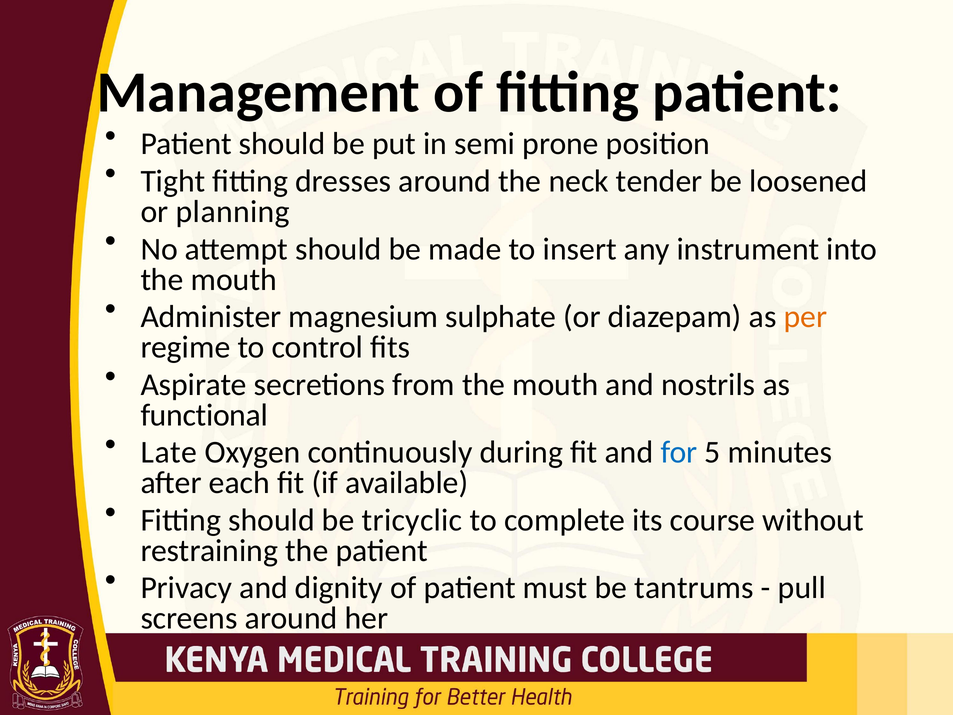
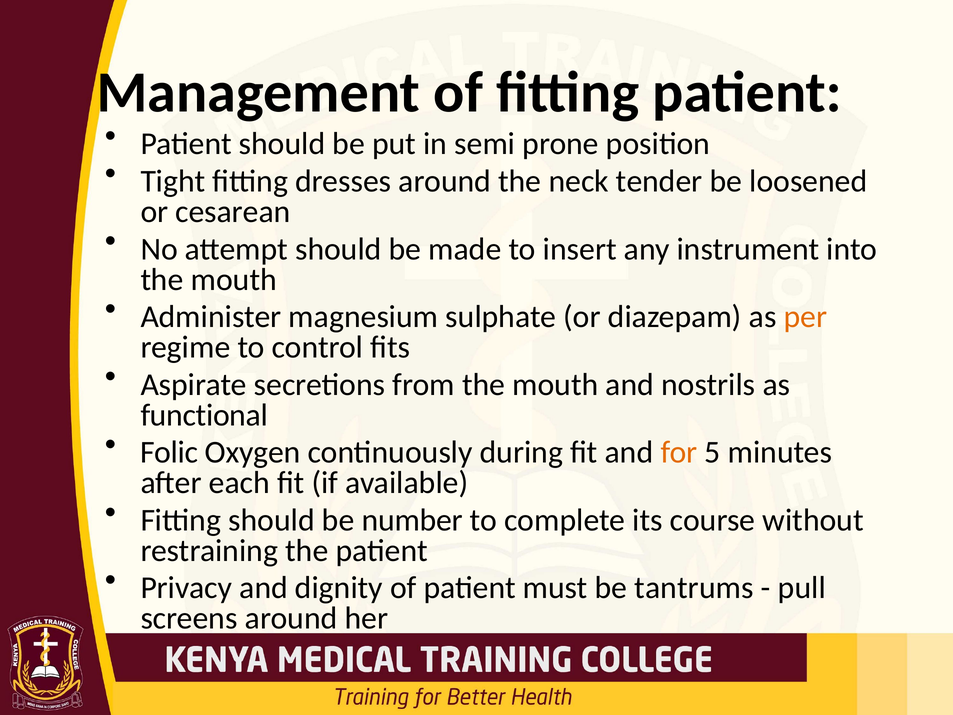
planning: planning -> cesarean (233, 212)
Late: Late -> Folic (169, 452)
for colour: blue -> orange (679, 452)
tricyclic: tricyclic -> number (412, 520)
